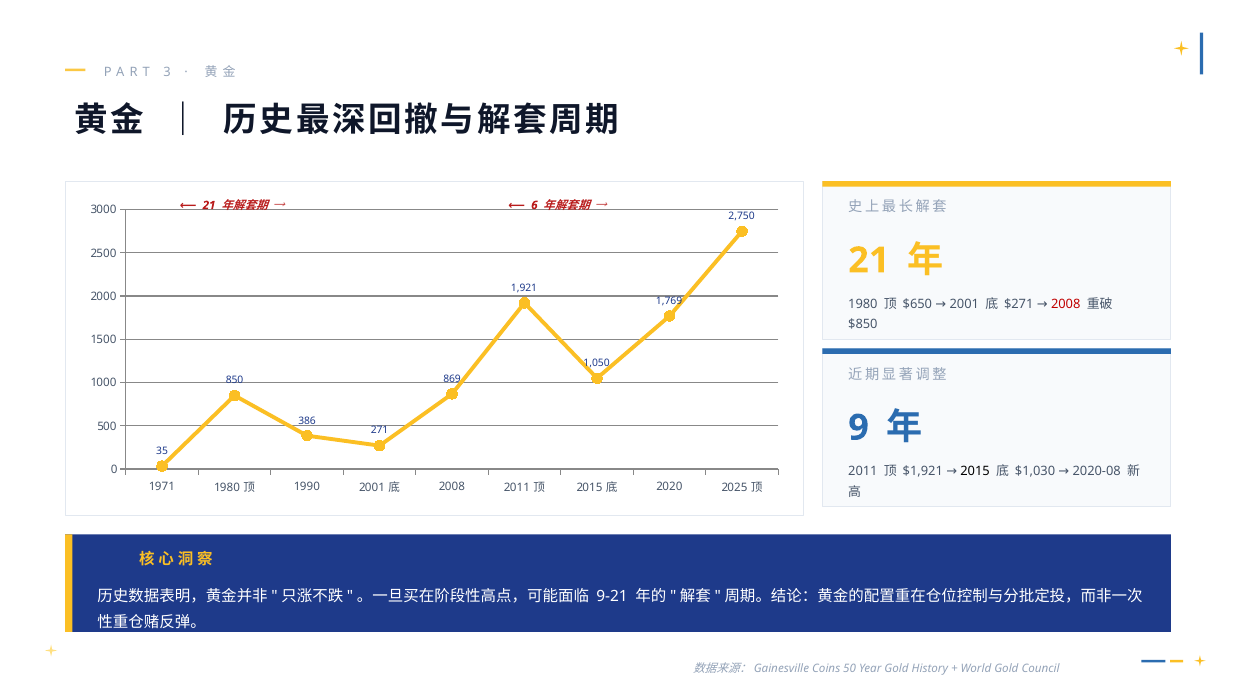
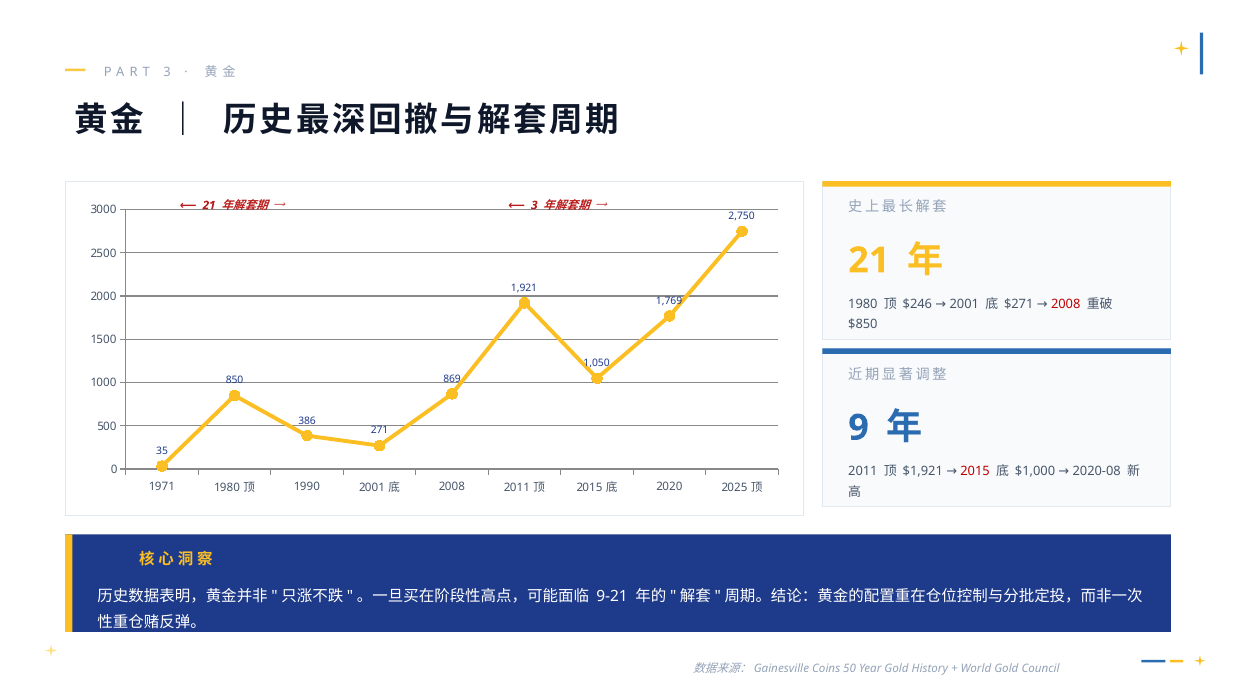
6: 6 -> 3 (534, 205)
$650: $650 -> $246 (917, 304)
$1,030: $1,030 -> $1,000 (1035, 472)
2015 colour: black -> red (975, 472)
